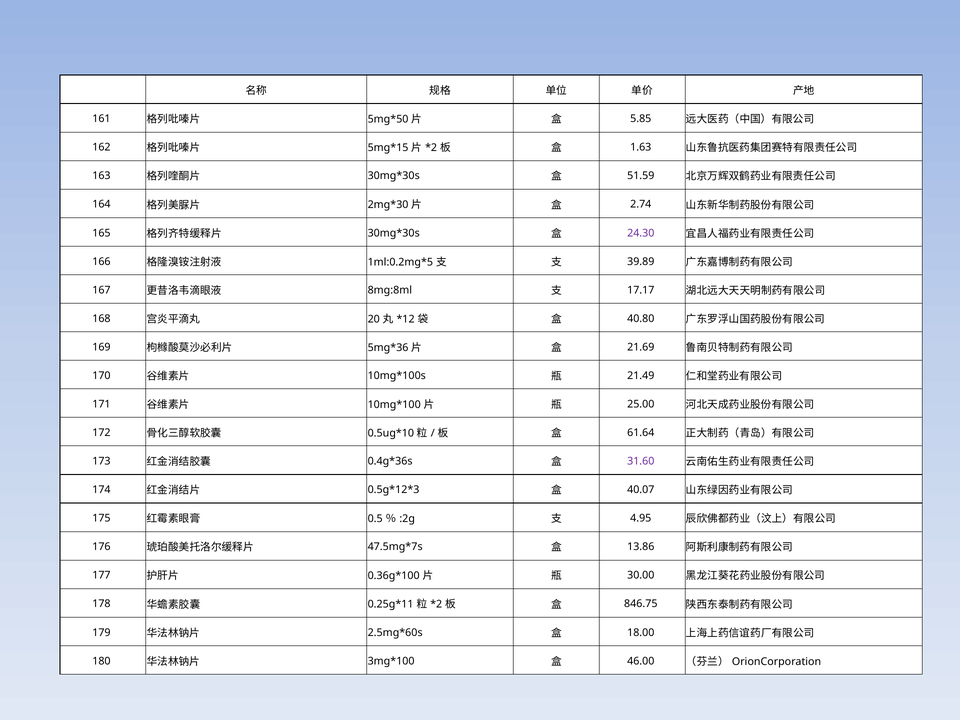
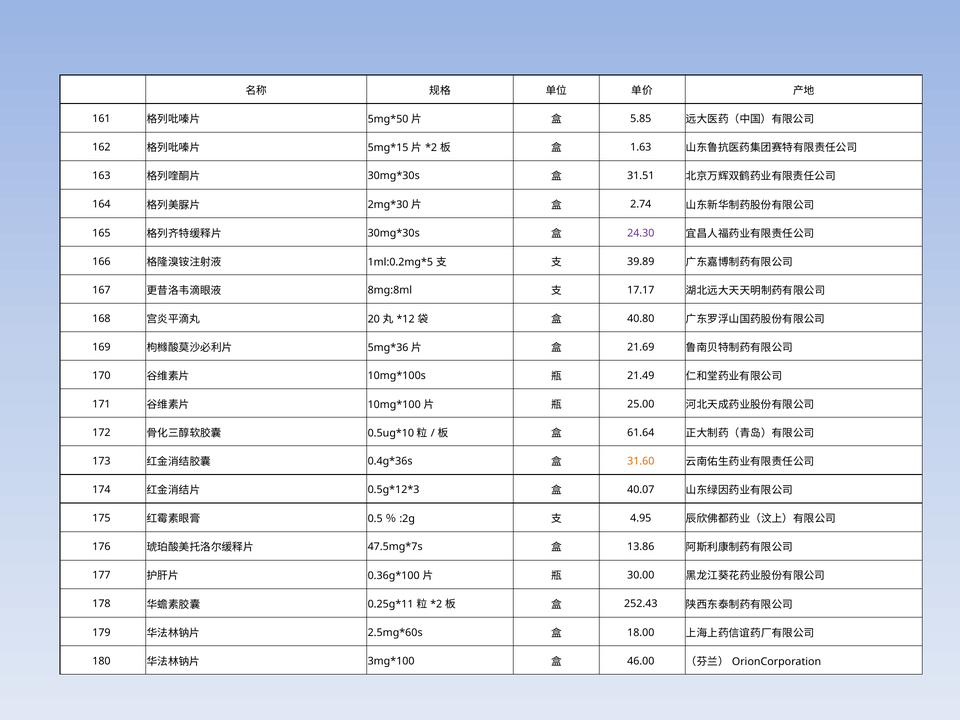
51.59: 51.59 -> 31.51 (641, 176)
31.60 colour: purple -> orange (641, 461)
846.75: 846.75 -> 252.43 (641, 604)
